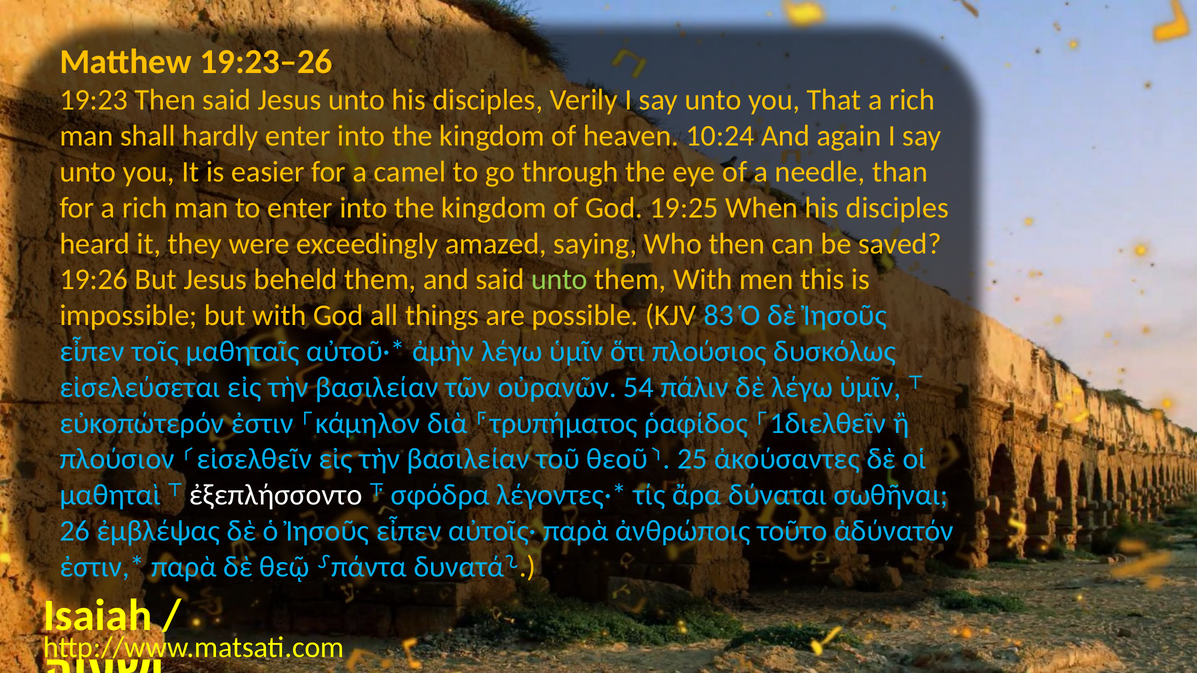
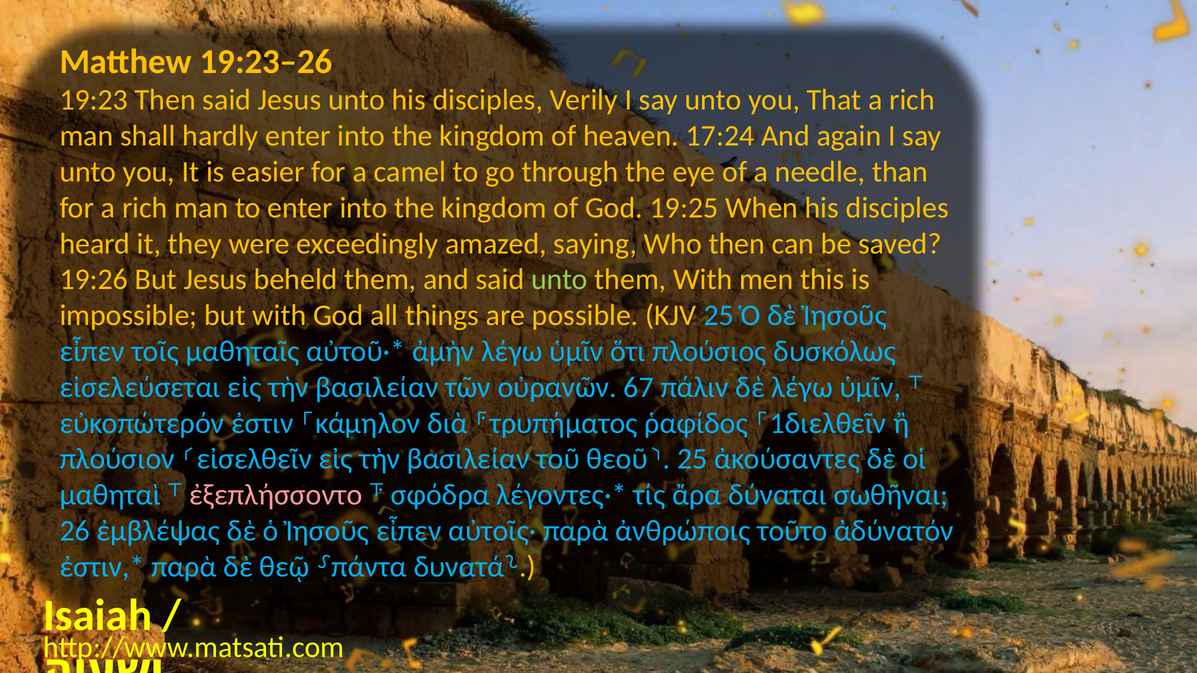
10:24: 10:24 -> 17:24 (720, 136)
KJV 83: 83 -> 25 (719, 316)
54: 54 -> 67 (639, 387)
ἐξεπλήσσοντο colour: white -> pink (276, 495)
